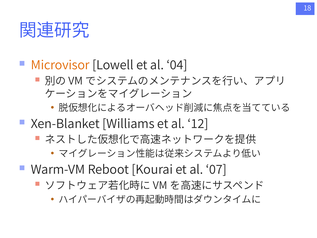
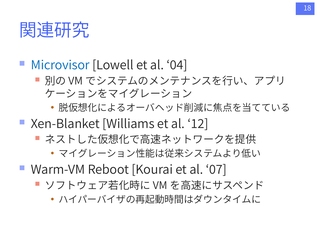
Microvisor colour: orange -> blue (60, 65)
